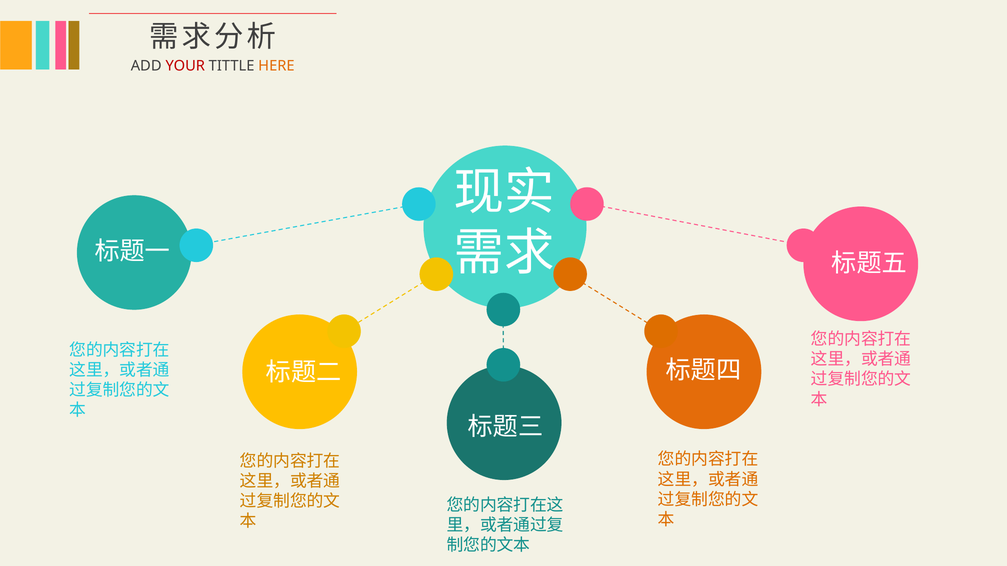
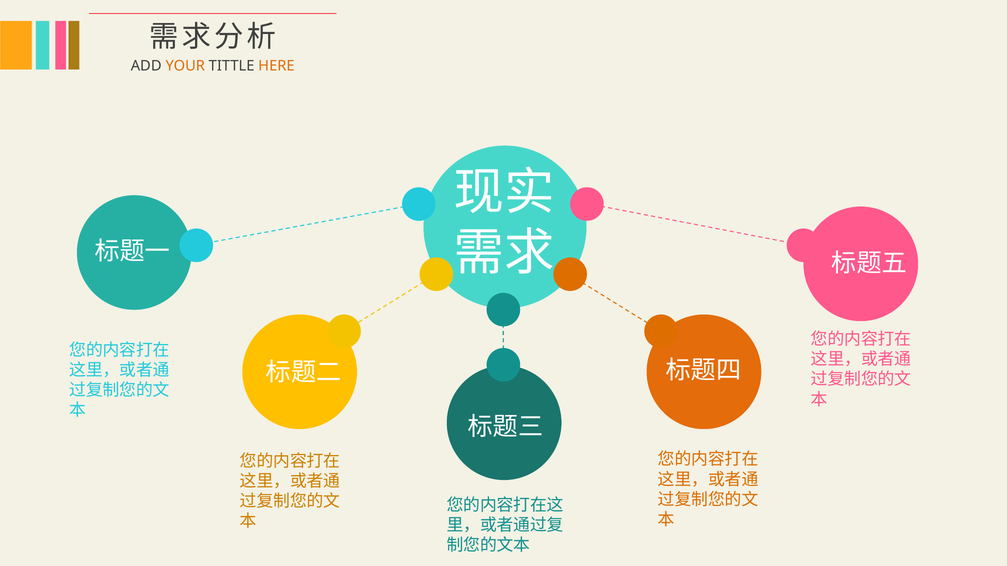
YOUR colour: red -> orange (185, 66)
